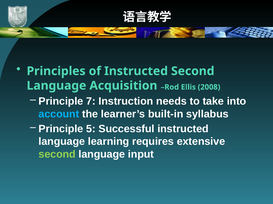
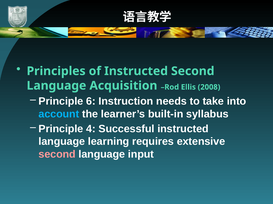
7: 7 -> 6 (91, 102)
5: 5 -> 4 (91, 129)
second colour: light green -> pink (57, 155)
